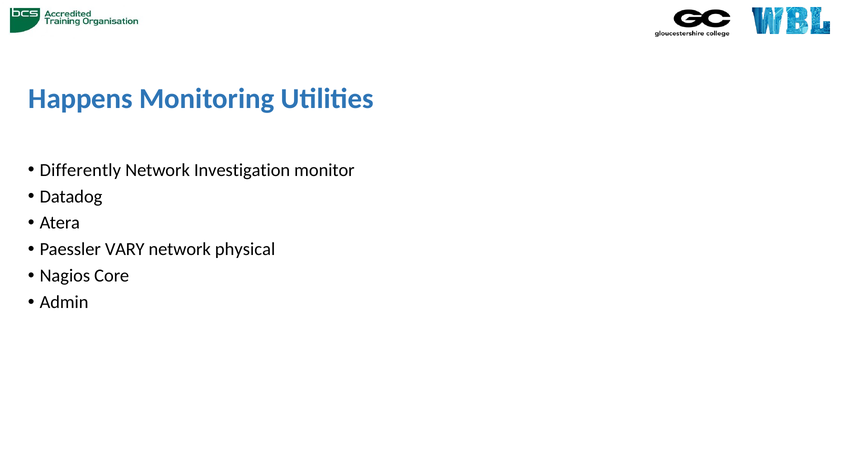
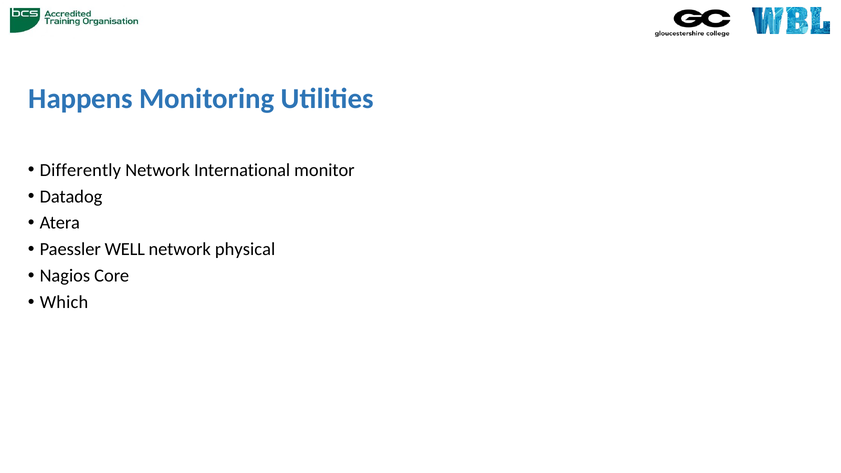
Investigation: Investigation -> International (242, 170)
VARY: VARY -> WELL (125, 249)
Admin: Admin -> Which (64, 302)
